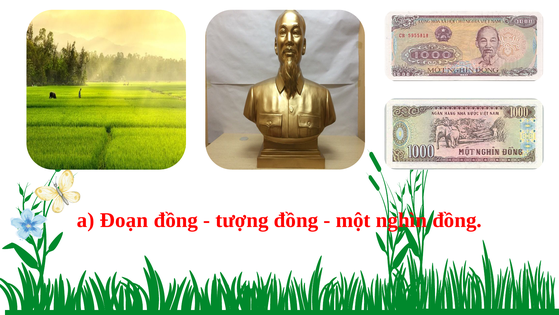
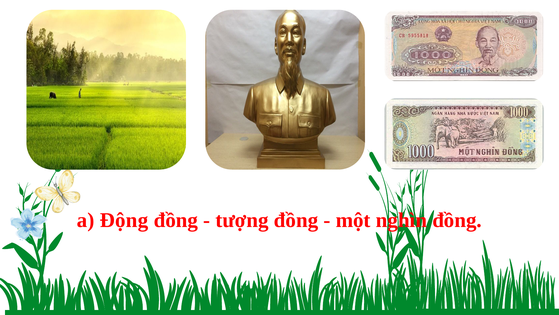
Đoạn: Đoạn -> Động (124, 220)
